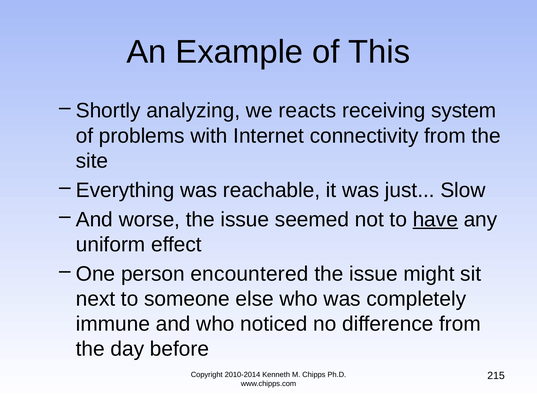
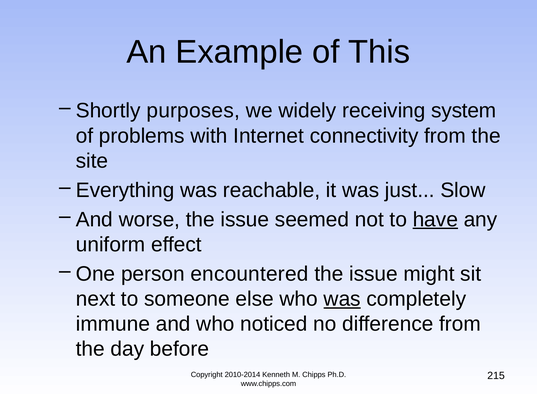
analyzing: analyzing -> purposes (193, 111)
reacts: reacts -> widely (307, 111)
was underline: none -> present (342, 299)
